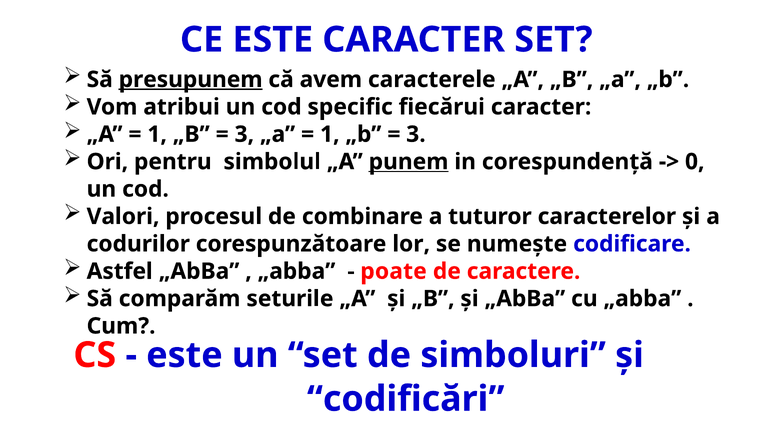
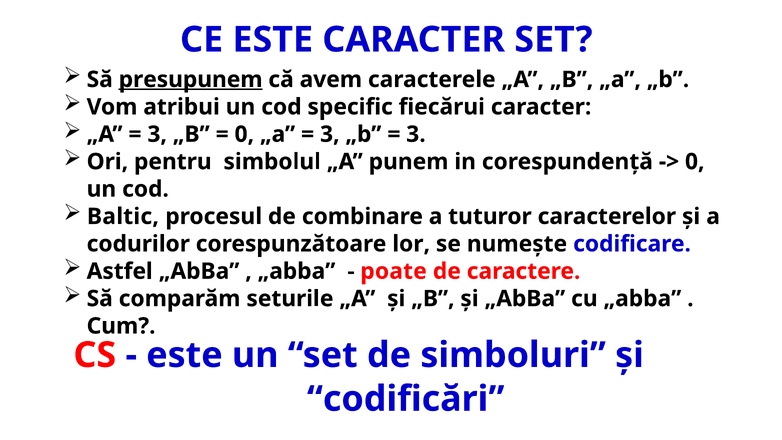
1: 1 -> 3 (157, 134)
3: 3 -> 0 (244, 134)
1: 1 -> 3 (330, 134)
punem underline: present -> none (409, 162)
Valori: Valori -> Baltic (123, 216)
